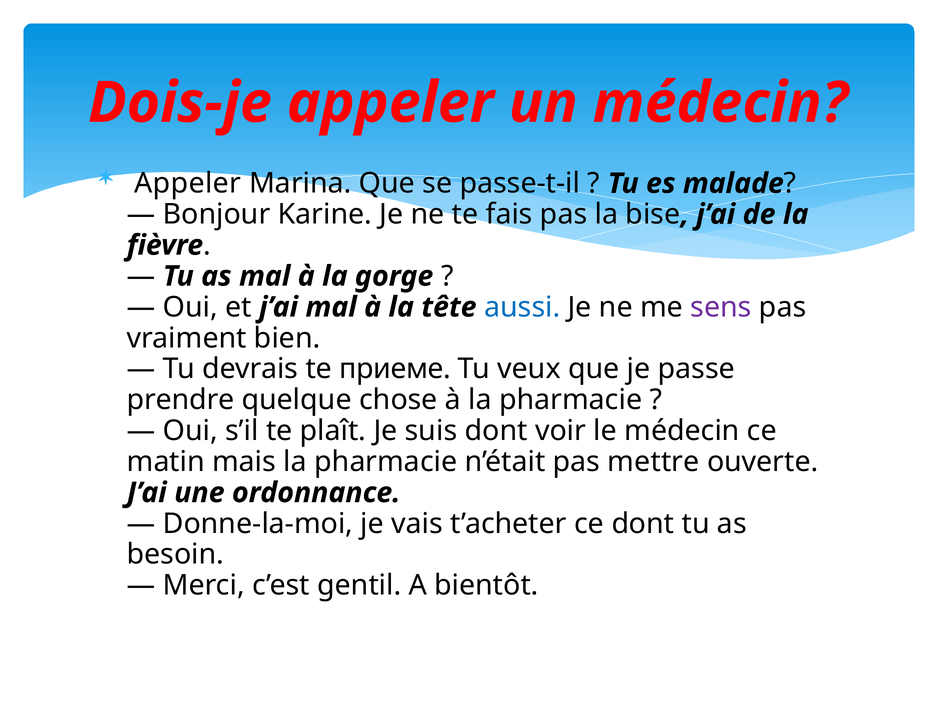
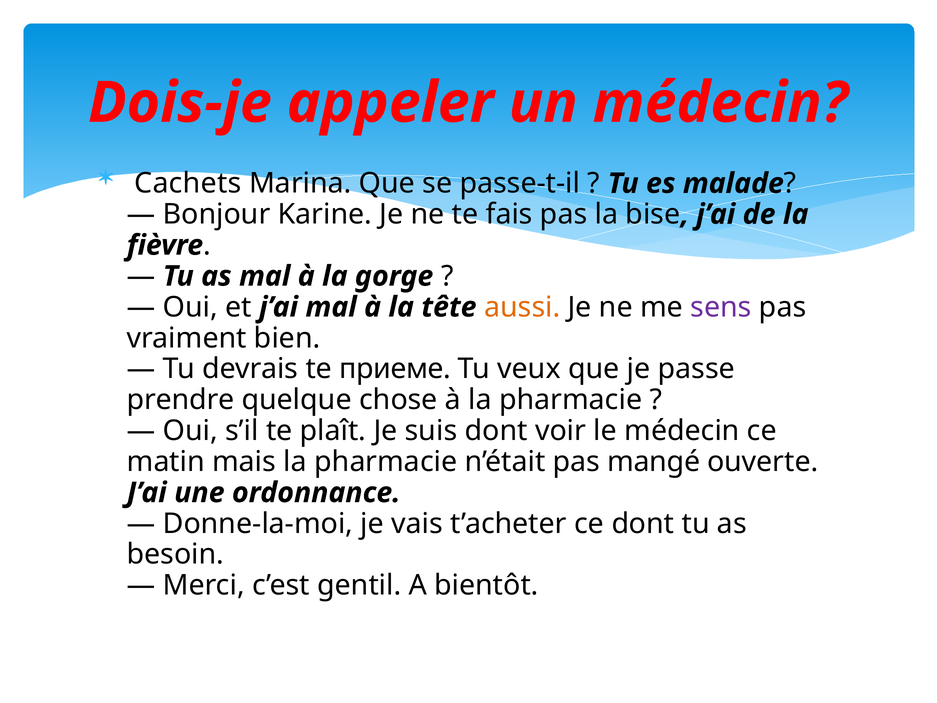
Appeler: Appeler -> Cachets (188, 183)
aussi colour: blue -> orange (522, 307)
mettre: mettre -> mangé (654, 462)
